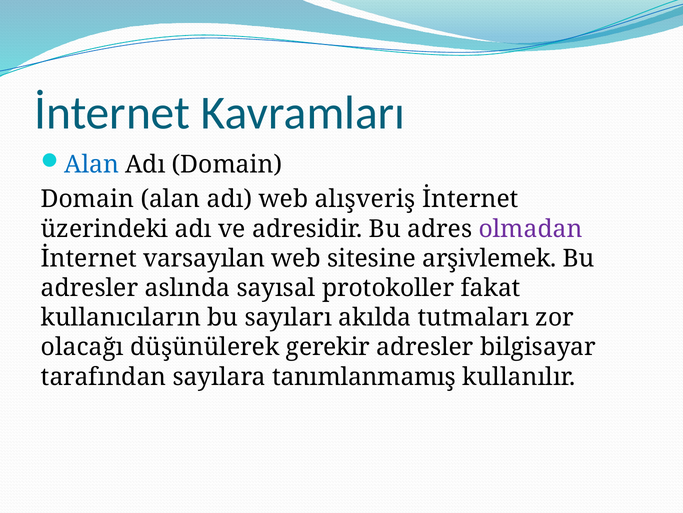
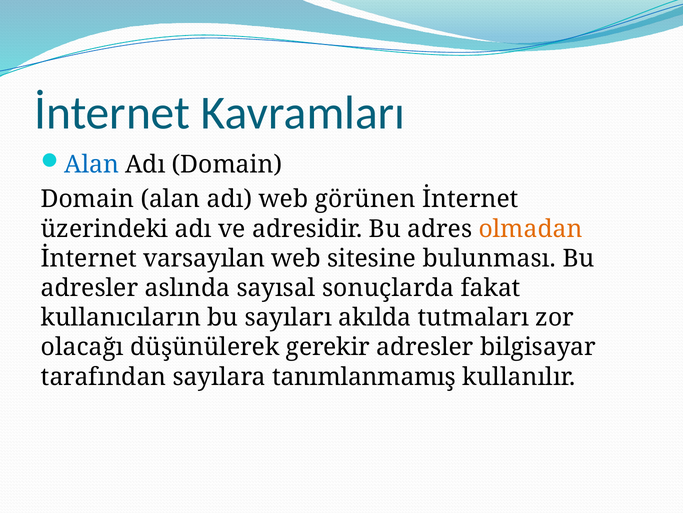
alışveriş: alışveriş -> görünen (365, 199)
olmadan colour: purple -> orange (531, 229)
arşivlemek: arşivlemek -> bulunması (489, 258)
protokoller: protokoller -> sonuçlarda (388, 288)
